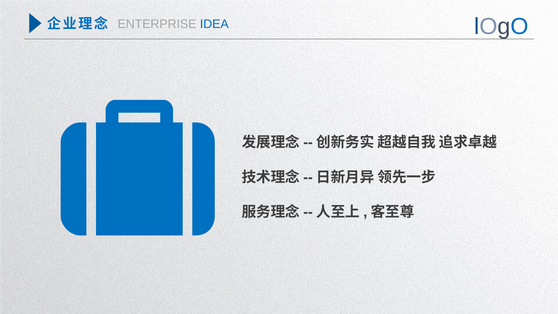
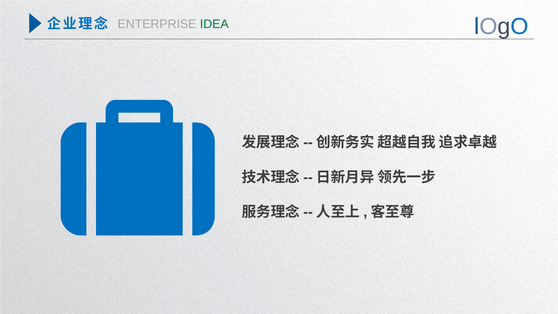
IDEA colour: blue -> green (214, 24)
